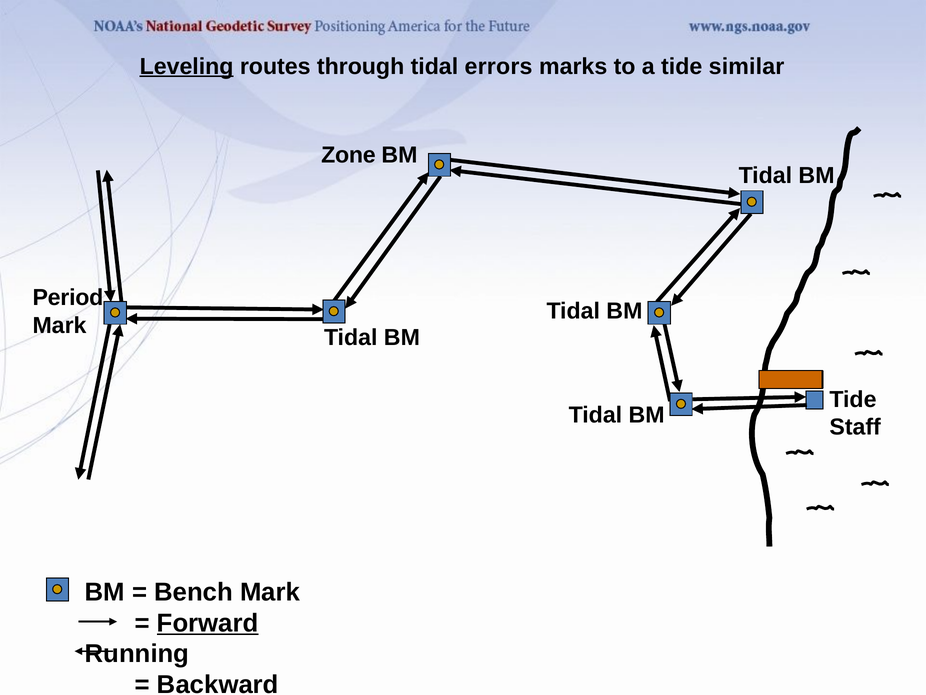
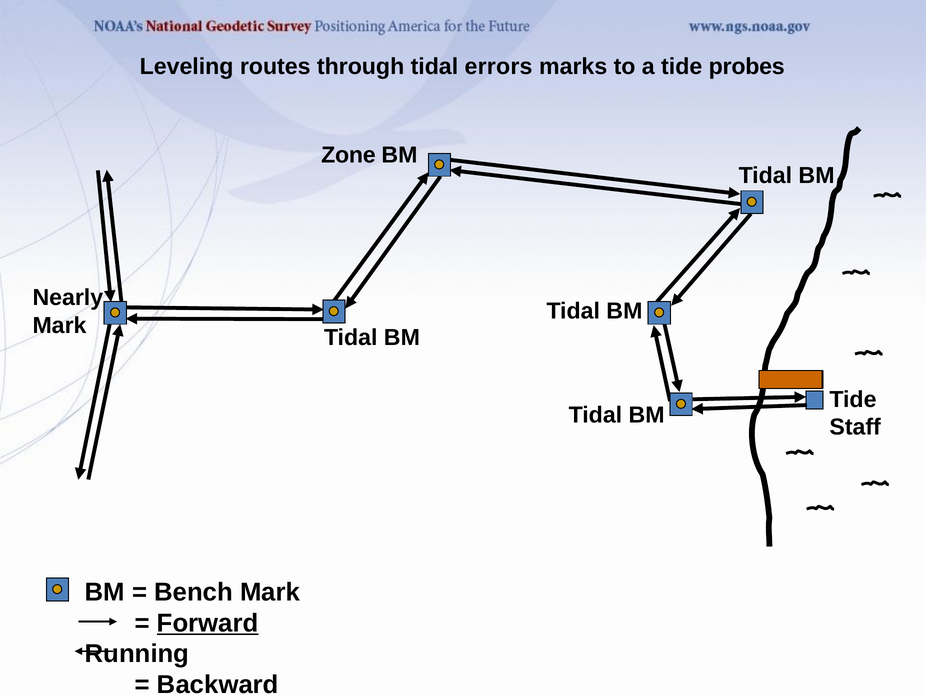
Leveling underline: present -> none (187, 66)
similar: similar -> probes (747, 66)
Period: Period -> Nearly (68, 298)
